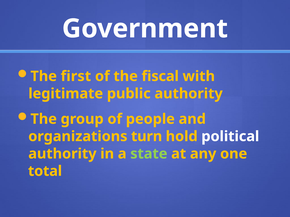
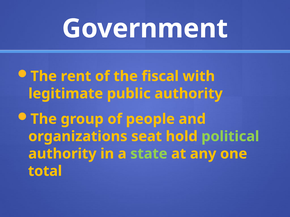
first: first -> rent (76, 76)
turn: turn -> seat (147, 137)
political colour: white -> light green (230, 137)
